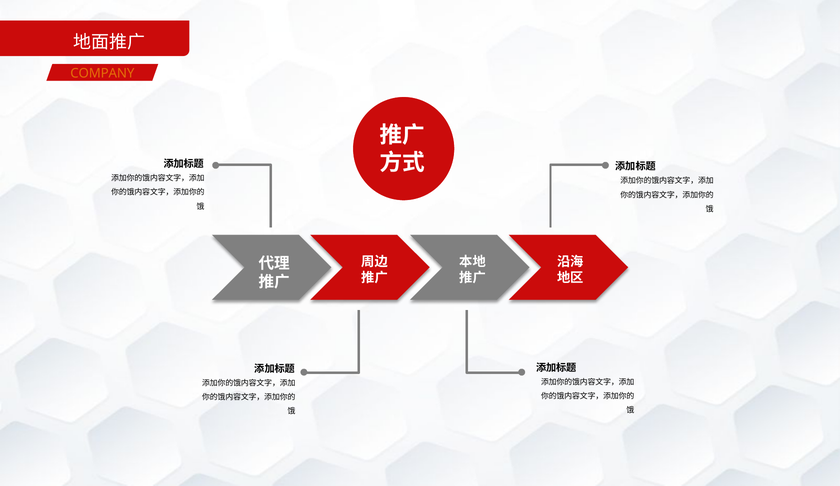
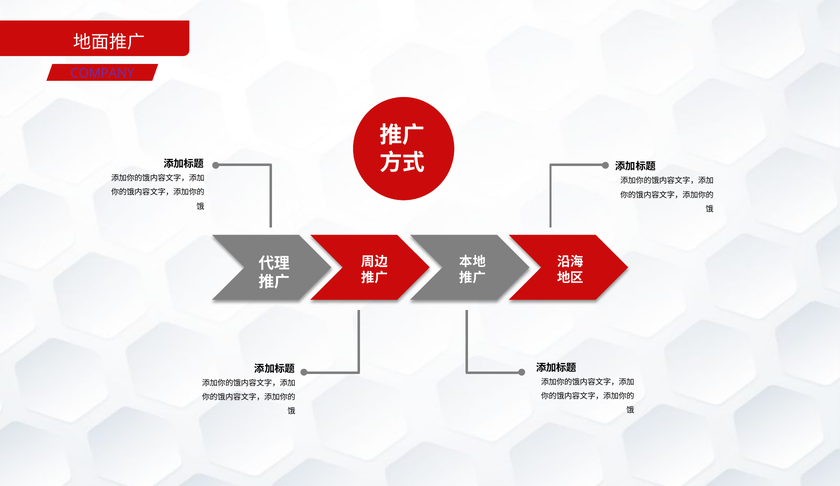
COMPANY colour: orange -> purple (102, 73)
